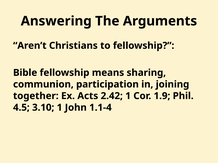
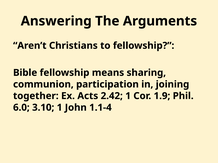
4.5: 4.5 -> 6.0 (21, 108)
